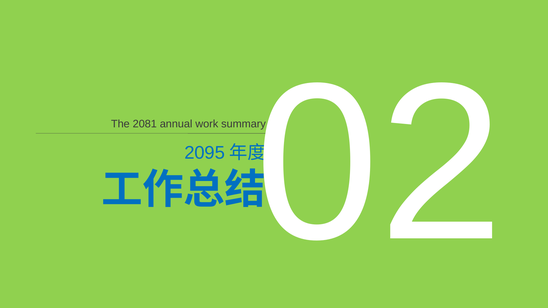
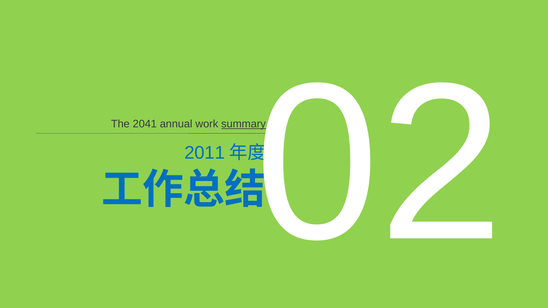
2081: 2081 -> 2041 (145, 124)
summary underline: none -> present (244, 124)
2095: 2095 -> 2011 (205, 153)
